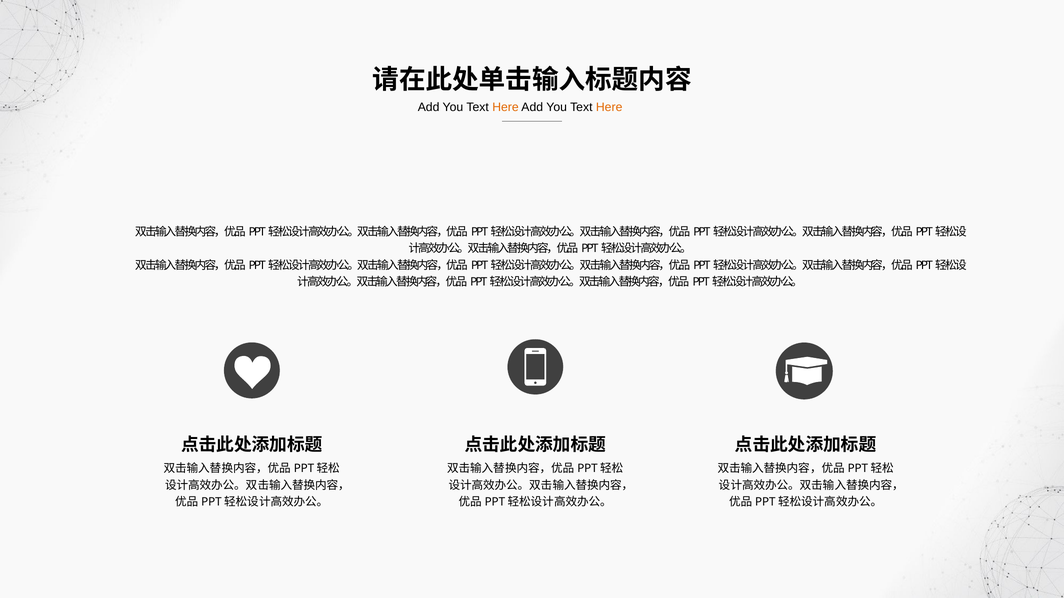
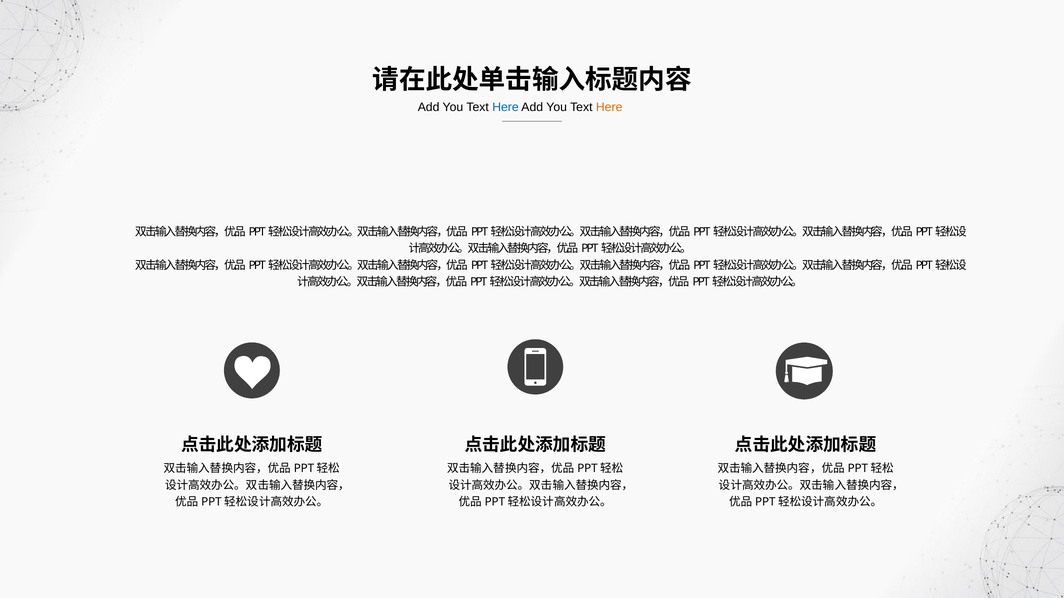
Here colour: orange -> blue (505, 108)
